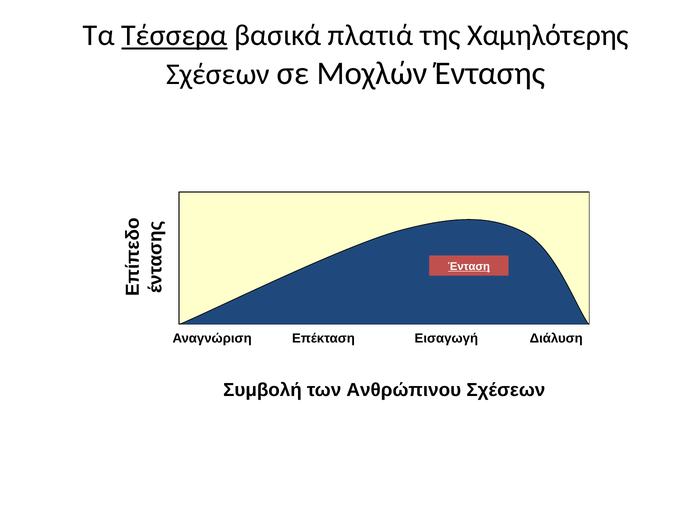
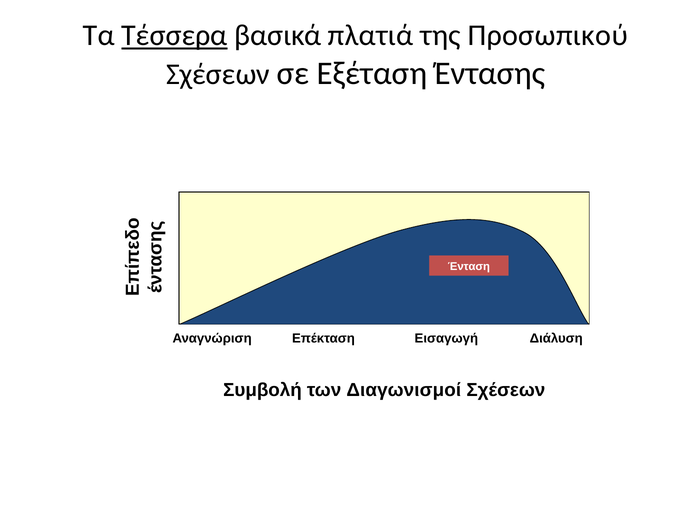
Χαμηλότερης: Χαμηλότερης -> Προσωπικού (548, 35)
Μοχλών: Μοχλών -> Εξέταση (372, 73)
Ένταση underline: present -> none (469, 266)
Ανθρώπινου: Ανθρώπινου -> Διαγωνισμοί (404, 390)
